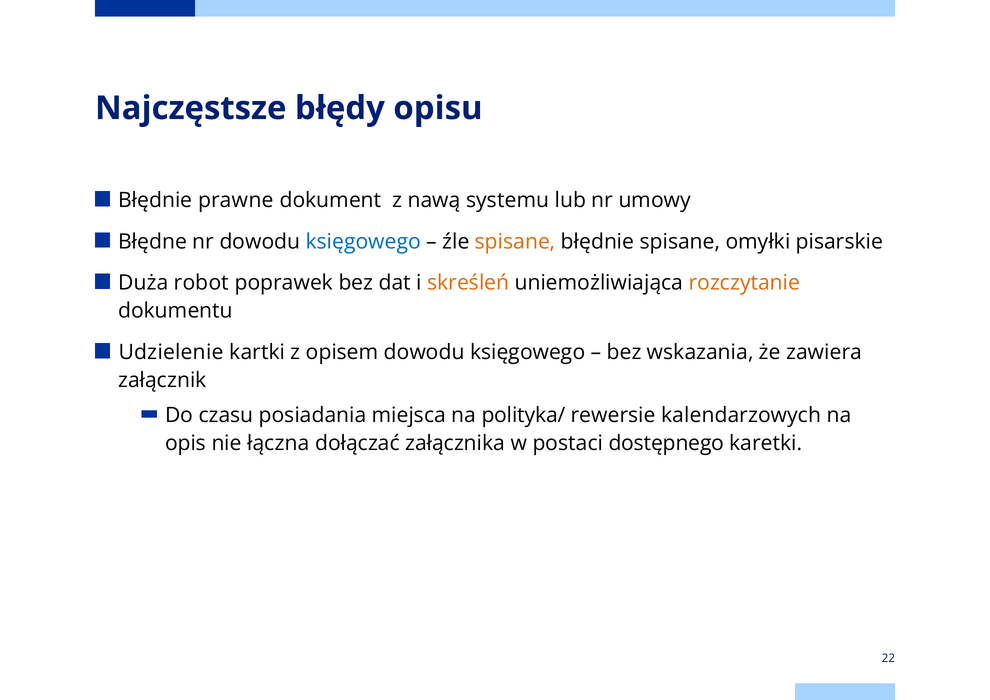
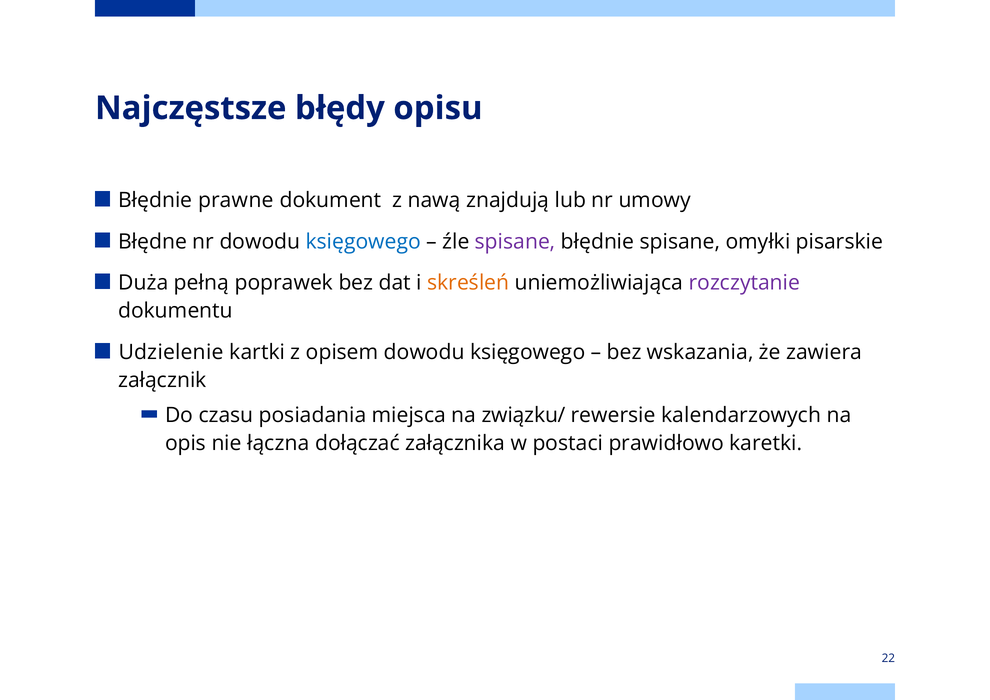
systemu: systemu -> znajdują (508, 200)
spisane colour: orange -> purple (515, 242)
robot: robot -> pełną (201, 283)
rozczytanie colour: orange -> purple (744, 283)
polityka/: polityka/ -> związku/ (524, 415)
dostępnego: dostępnego -> prawidłowo (666, 443)
